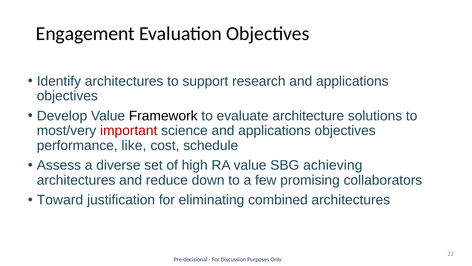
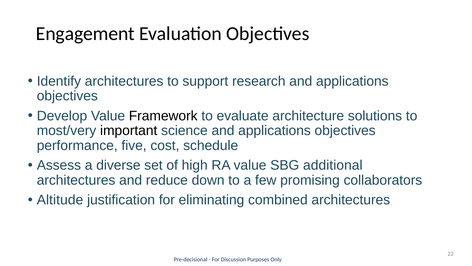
important colour: red -> black (129, 130)
like: like -> five (134, 145)
achieving: achieving -> additional (333, 165)
Toward: Toward -> Altitude (60, 200)
